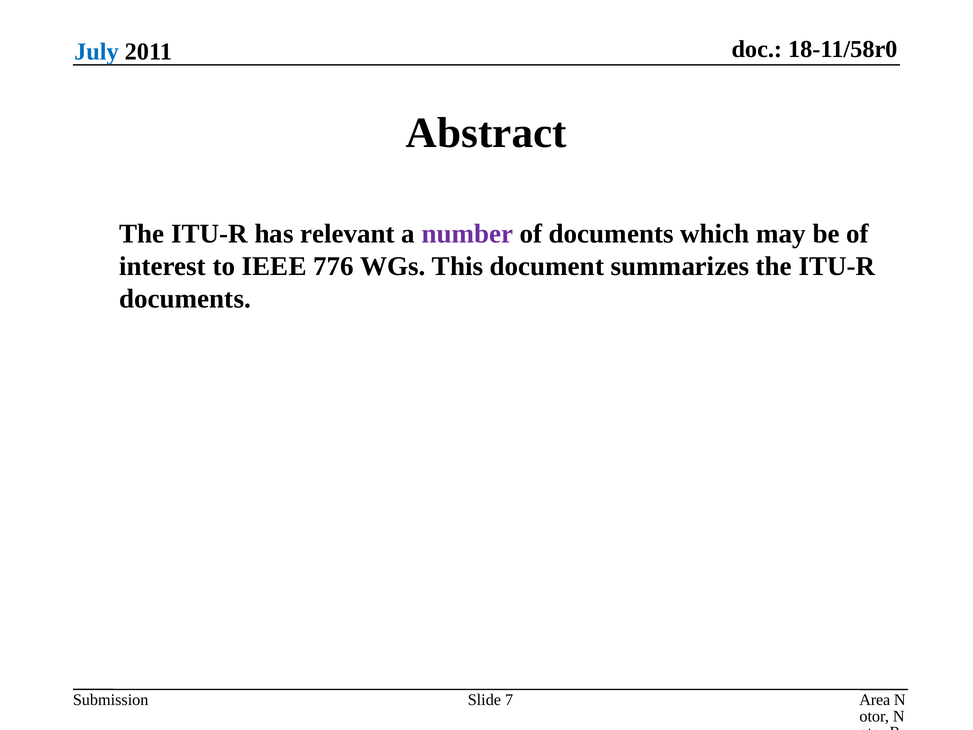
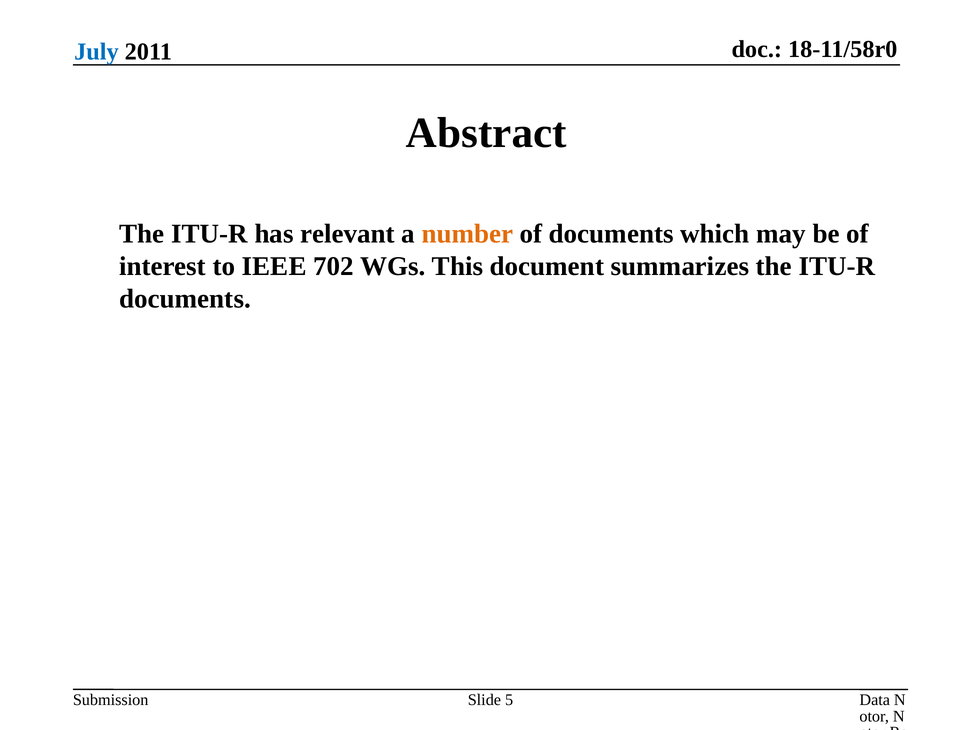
number colour: purple -> orange (467, 234)
776: 776 -> 702 (334, 266)
Area: Area -> Data (875, 700)
7: 7 -> 5 (509, 700)
